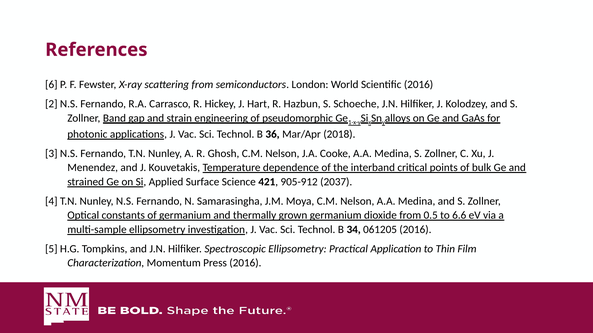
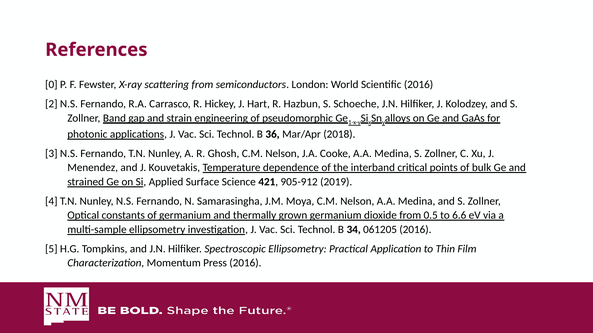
6: 6 -> 0 (51, 85)
2037: 2037 -> 2019 (336, 182)
